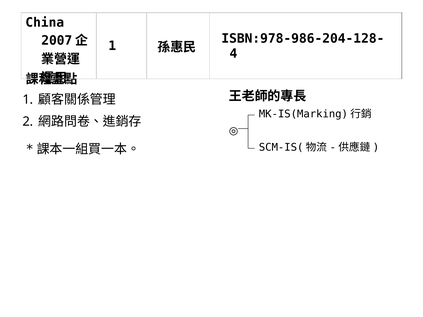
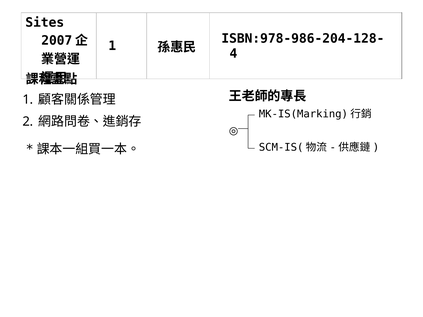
China: China -> Sites (45, 23)
